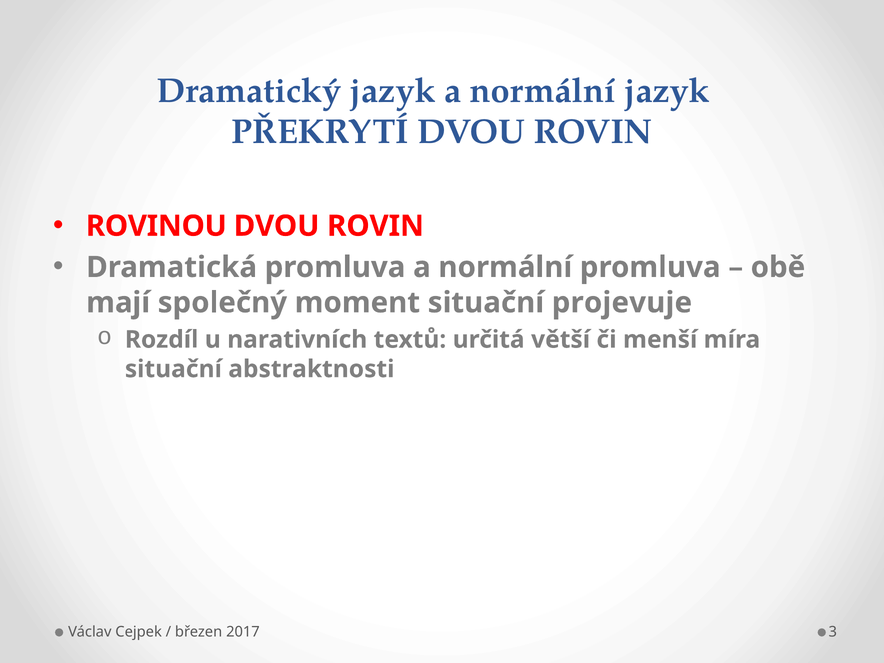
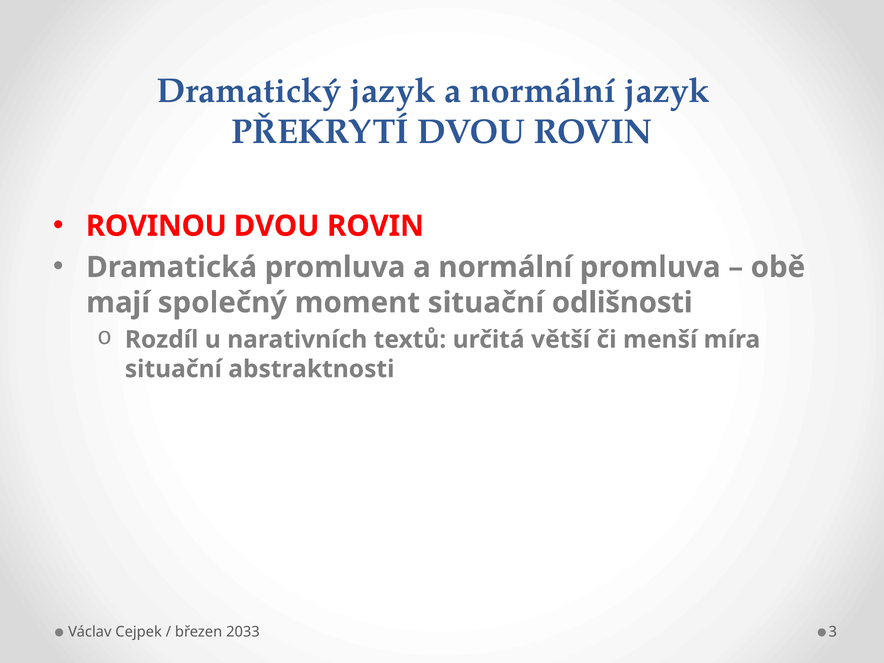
projevuje: projevuje -> odlišnosti (622, 303)
2017: 2017 -> 2033 (243, 632)
